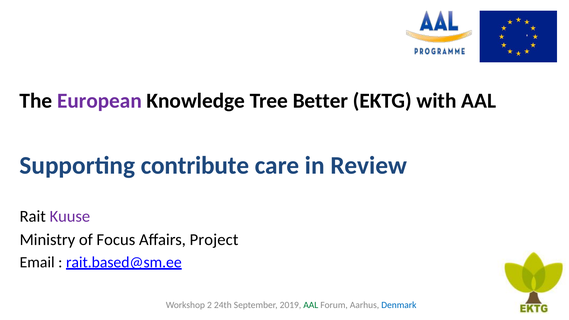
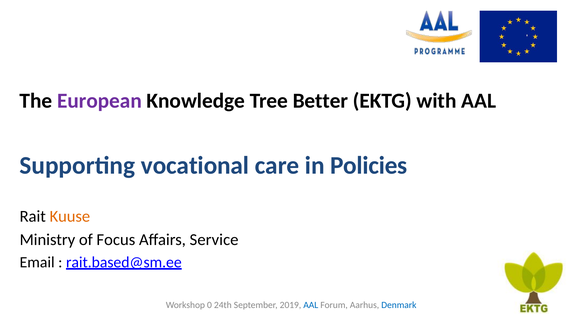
contribute: contribute -> vocational (195, 165)
Review: Review -> Policies (369, 165)
Kuuse colour: purple -> orange (70, 216)
Project: Project -> Service (214, 240)
2: 2 -> 0 (209, 305)
AAL colour: green -> blue (311, 305)
